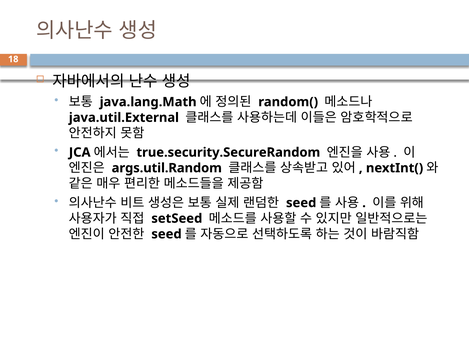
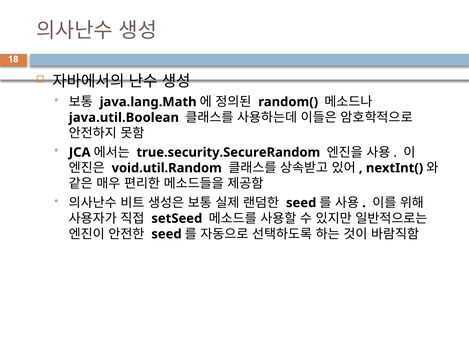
java.util.External: java.util.External -> java.util.Boolean (124, 118)
args.util.Random: args.util.Random -> void.util.Random (167, 168)
